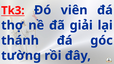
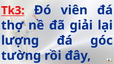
thánh: thánh -> lượng (20, 41)
